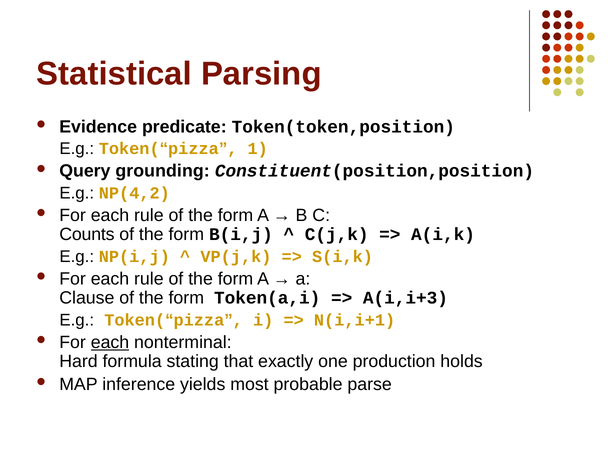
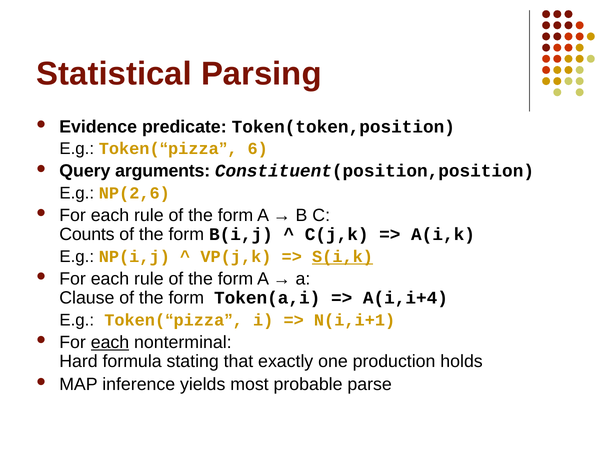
1: 1 -> 6 (258, 149)
grounding: grounding -> arguments (163, 171)
NP(4,2: NP(4,2 -> NP(2,6 (134, 193)
S(i,k underline: none -> present (343, 257)
A(i,i+3: A(i,i+3 -> A(i,i+4 (405, 298)
